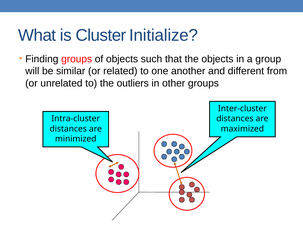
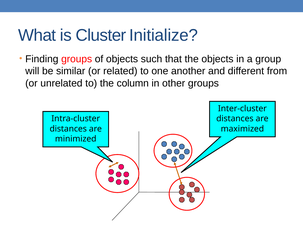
outliers: outliers -> column (133, 83)
